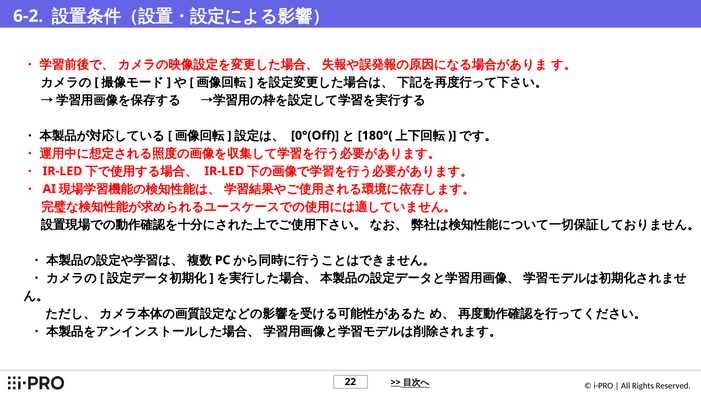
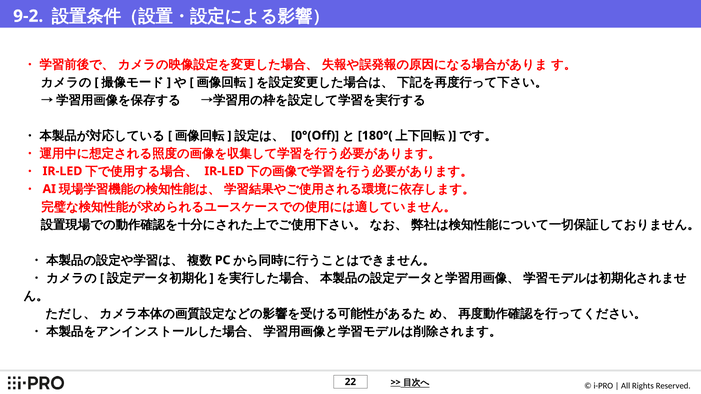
6-2: 6-2 -> 9-2 (28, 16)
